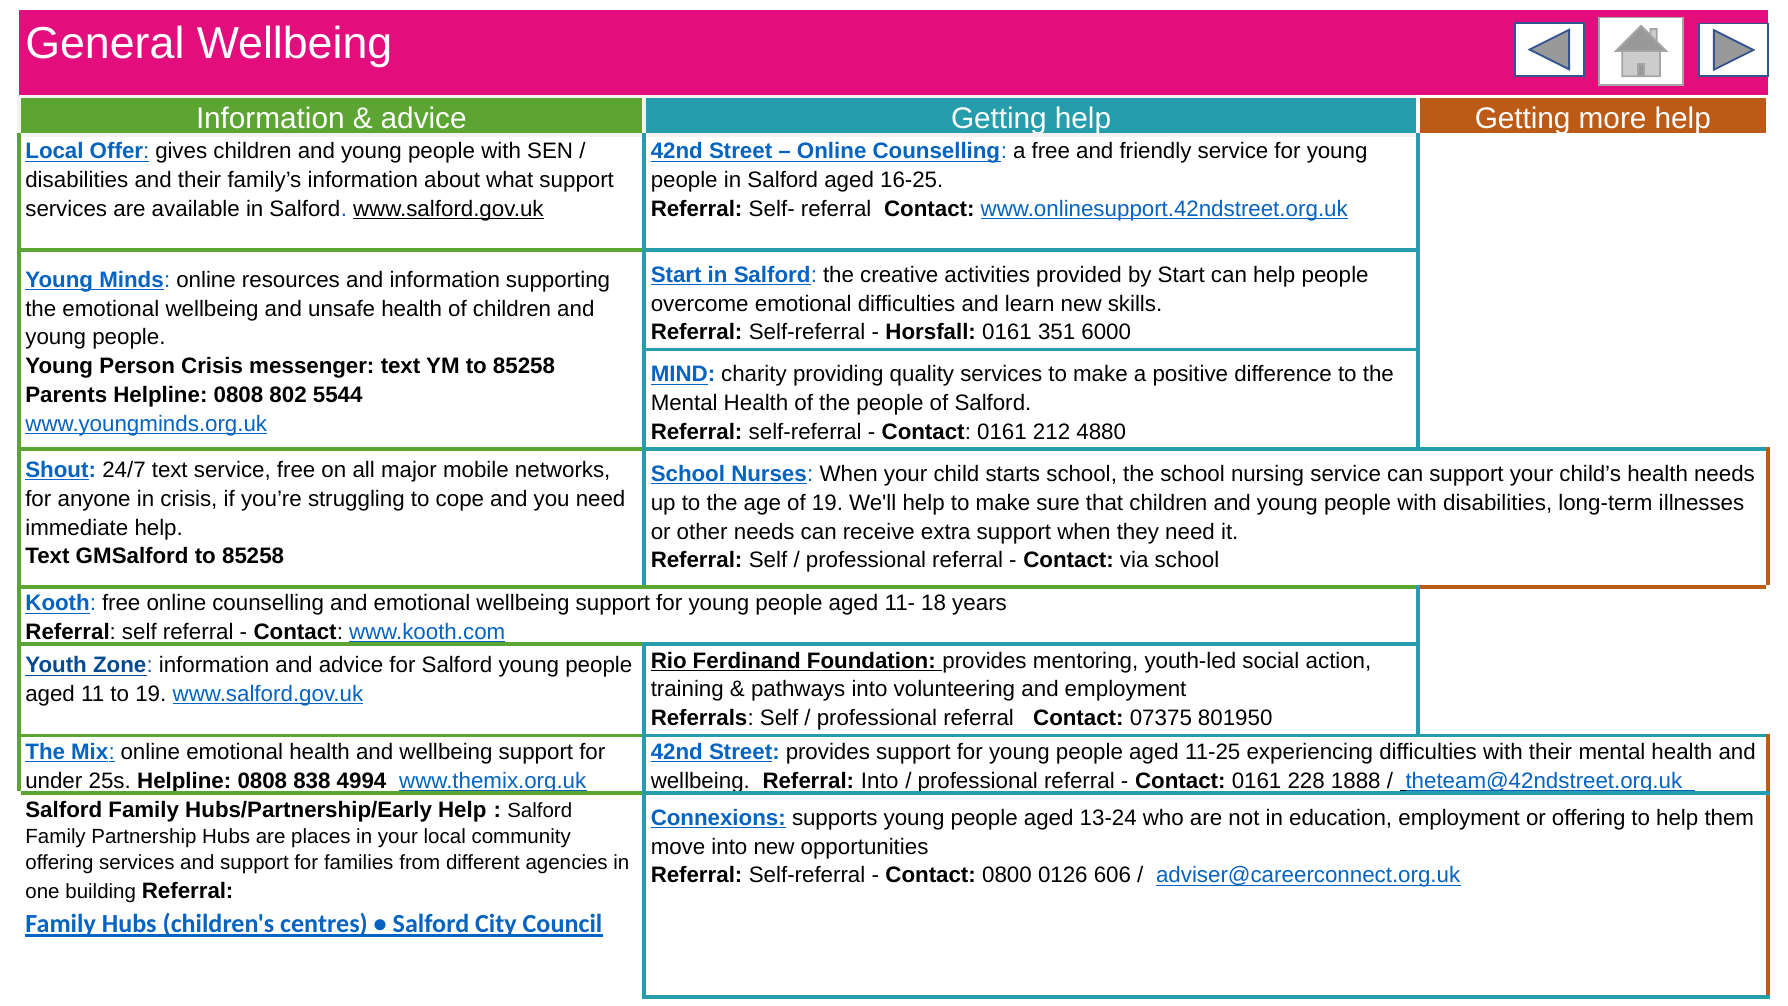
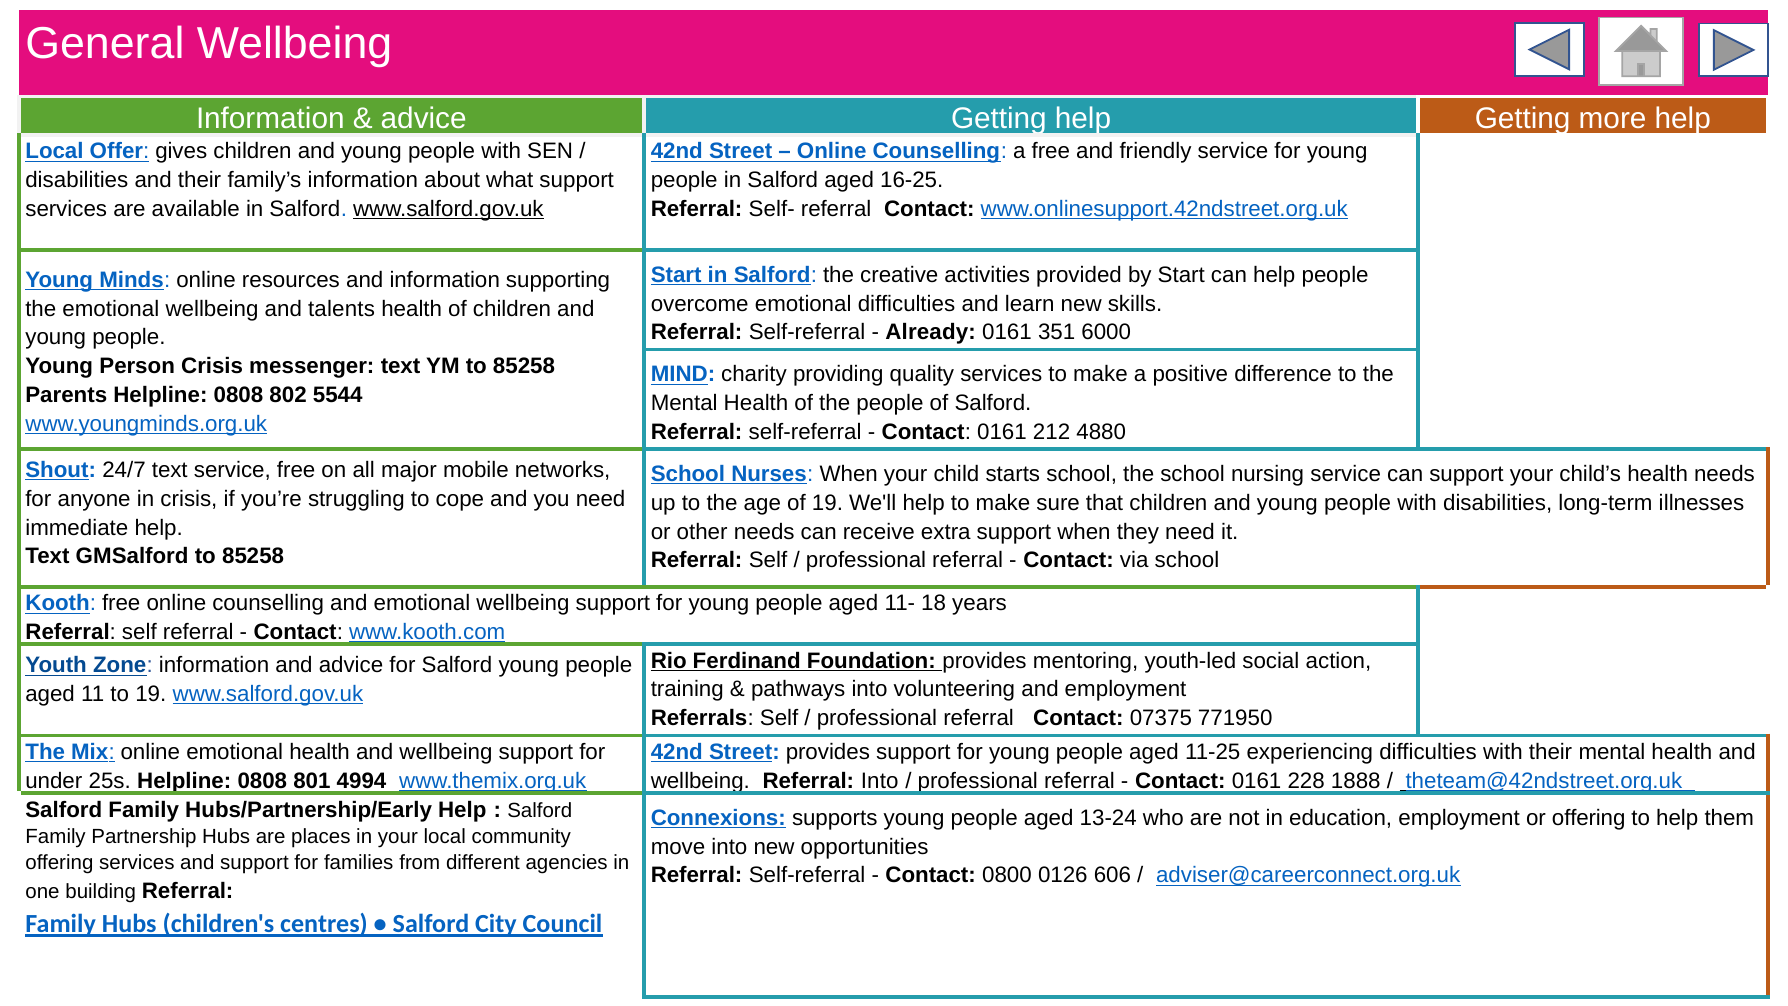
unsafe: unsafe -> talents (342, 309)
Horsfall: Horsfall -> Already (931, 332)
801950: 801950 -> 771950 (1235, 718)
838: 838 -> 801 (312, 781)
